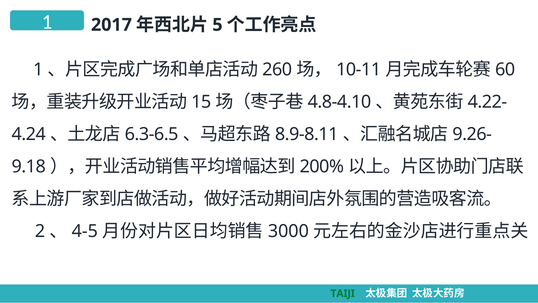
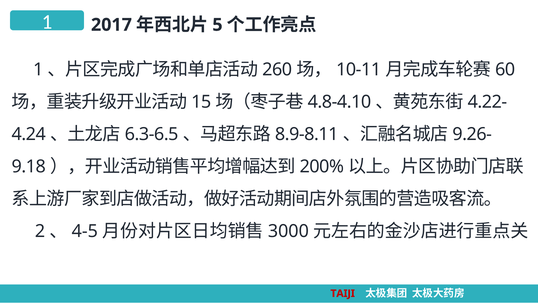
TAIJI colour: green -> red (343, 293)
